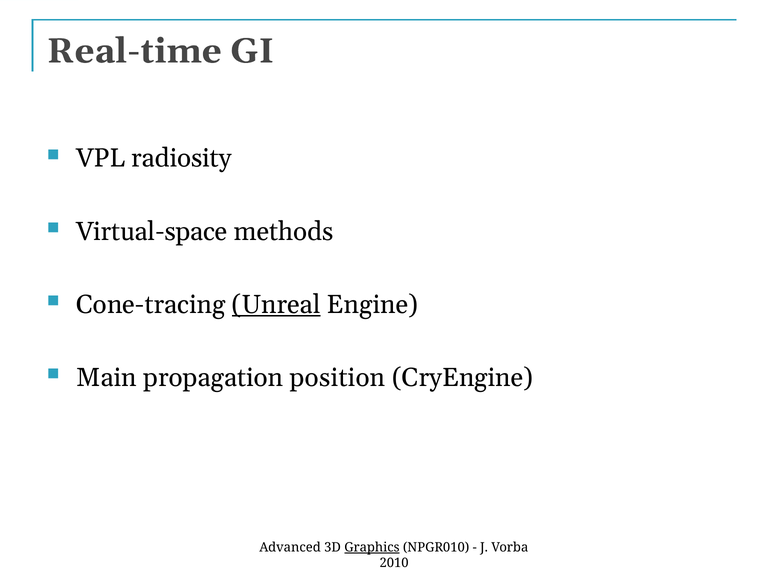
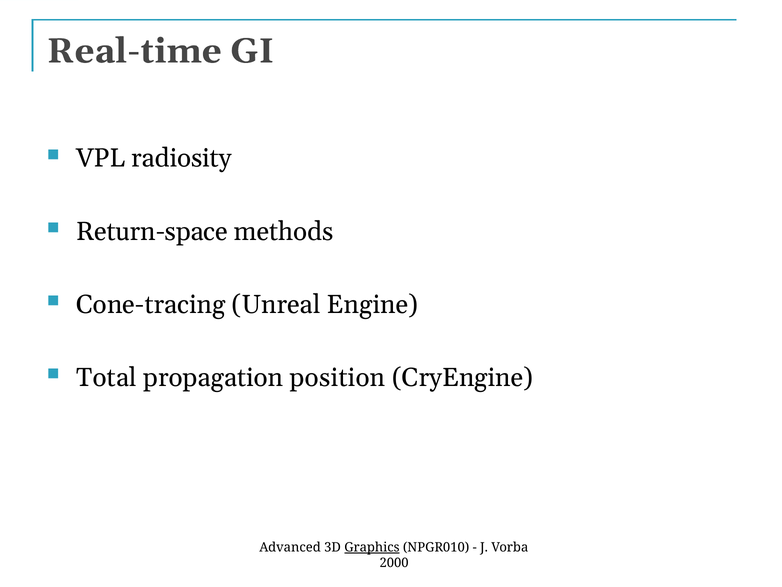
Virtual-space: Virtual-space -> Return-space (152, 231)
Unreal underline: present -> none (276, 304)
Main: Main -> Total (107, 377)
2010: 2010 -> 2000 (394, 563)
